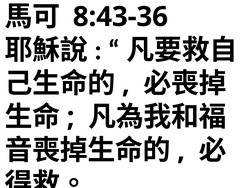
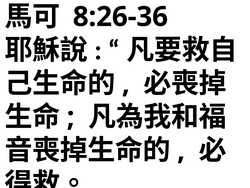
8:43-36: 8:43-36 -> 8:26-36 (120, 17)
